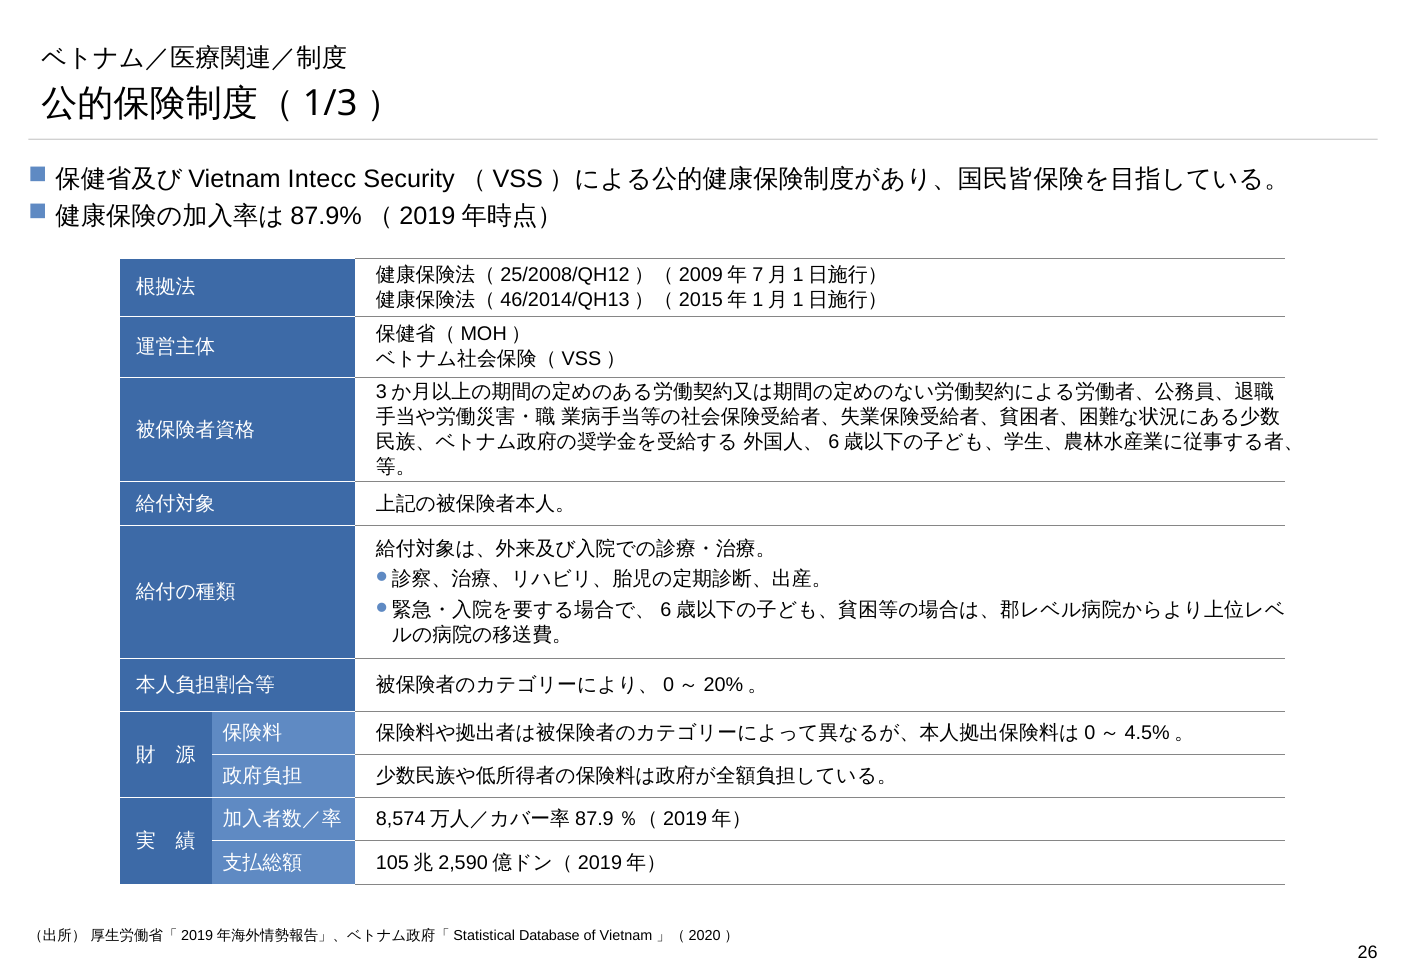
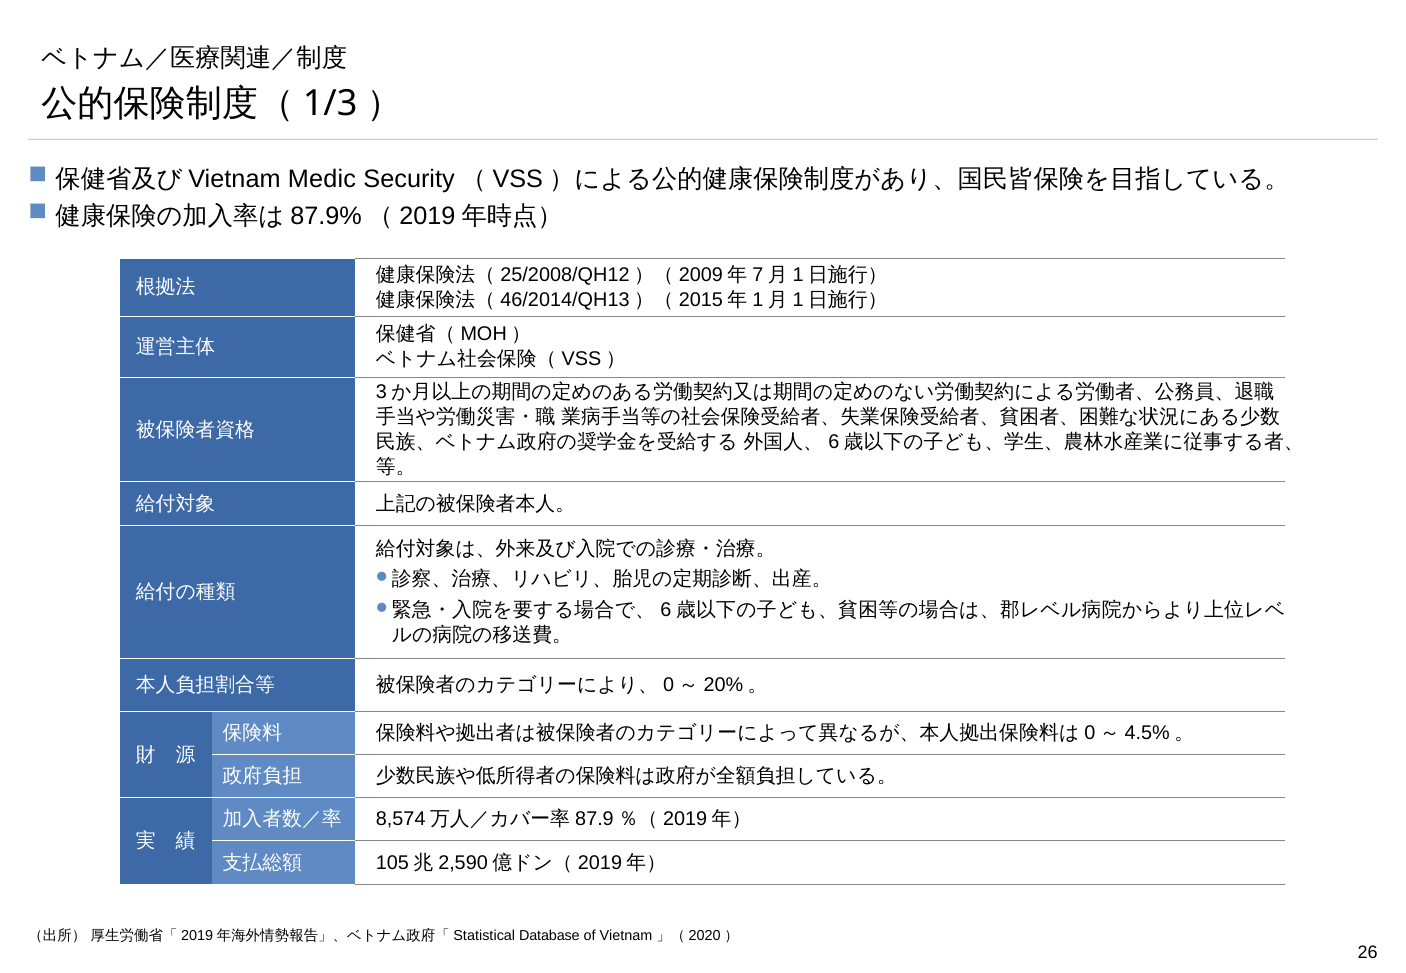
Intecc: Intecc -> Medic (322, 180)
